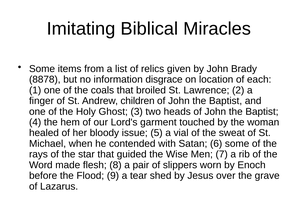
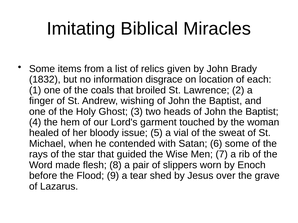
8878: 8878 -> 1832 (45, 80)
children: children -> wishing (137, 101)
